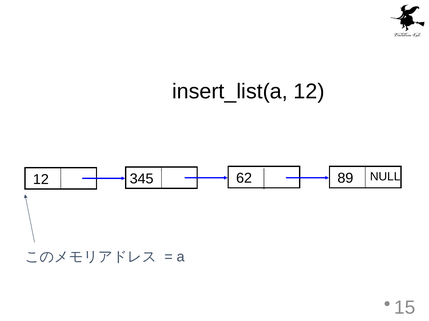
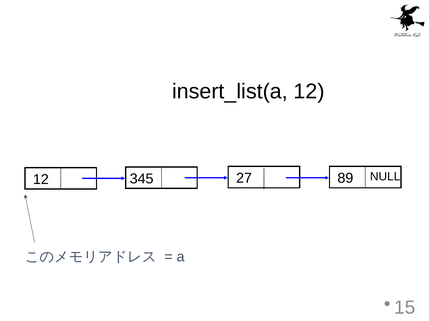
62: 62 -> 27 (244, 179)
